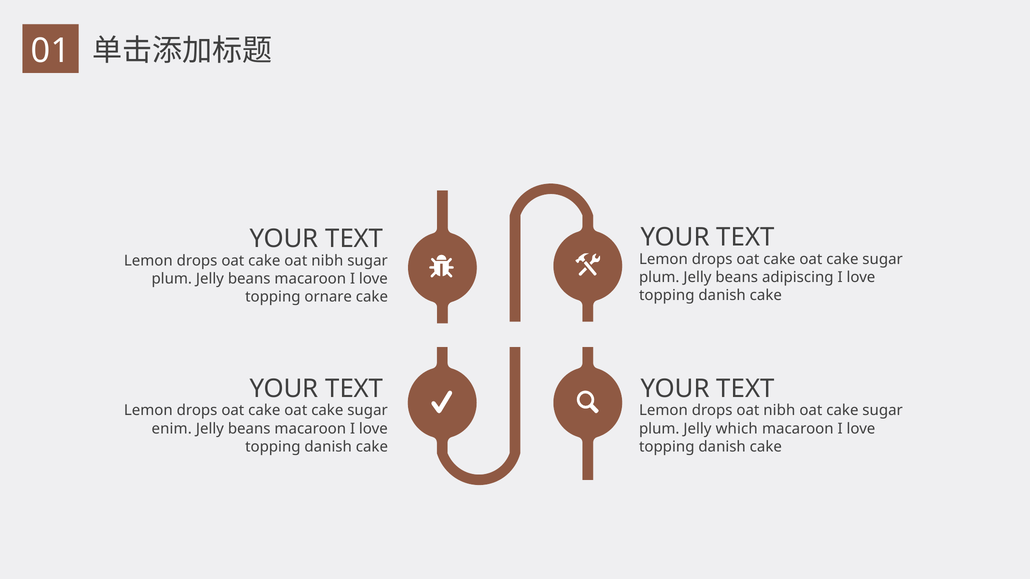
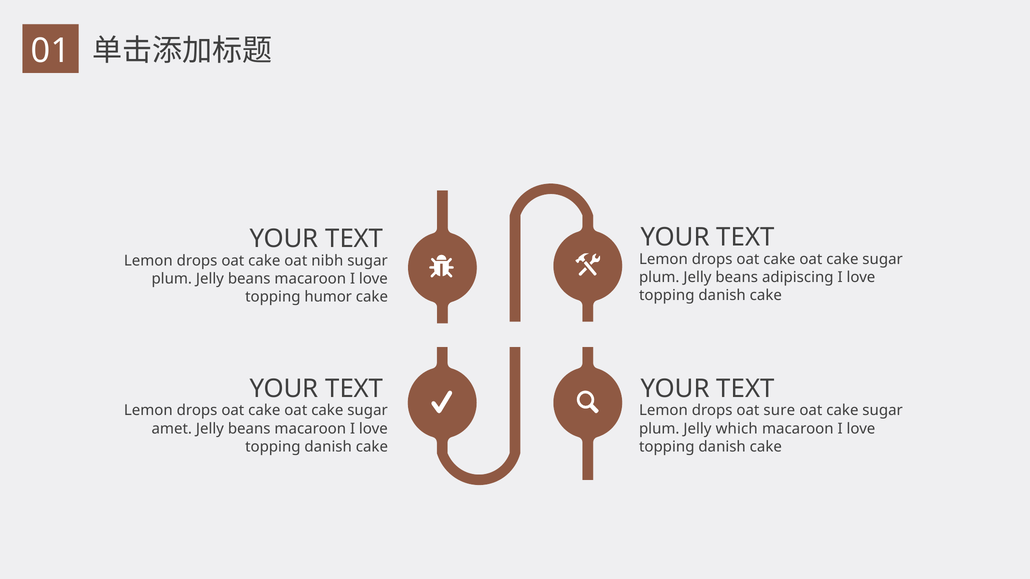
ornare: ornare -> humor (328, 297)
drops oat nibh: nibh -> sure (779, 411)
enim: enim -> amet (172, 429)
